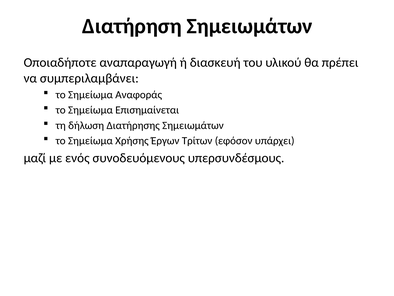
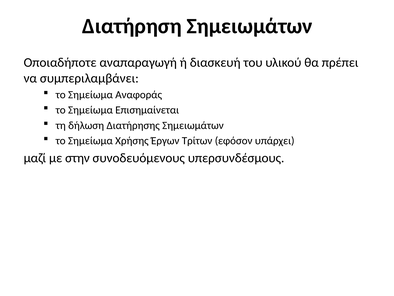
ενός: ενός -> στην (77, 158)
